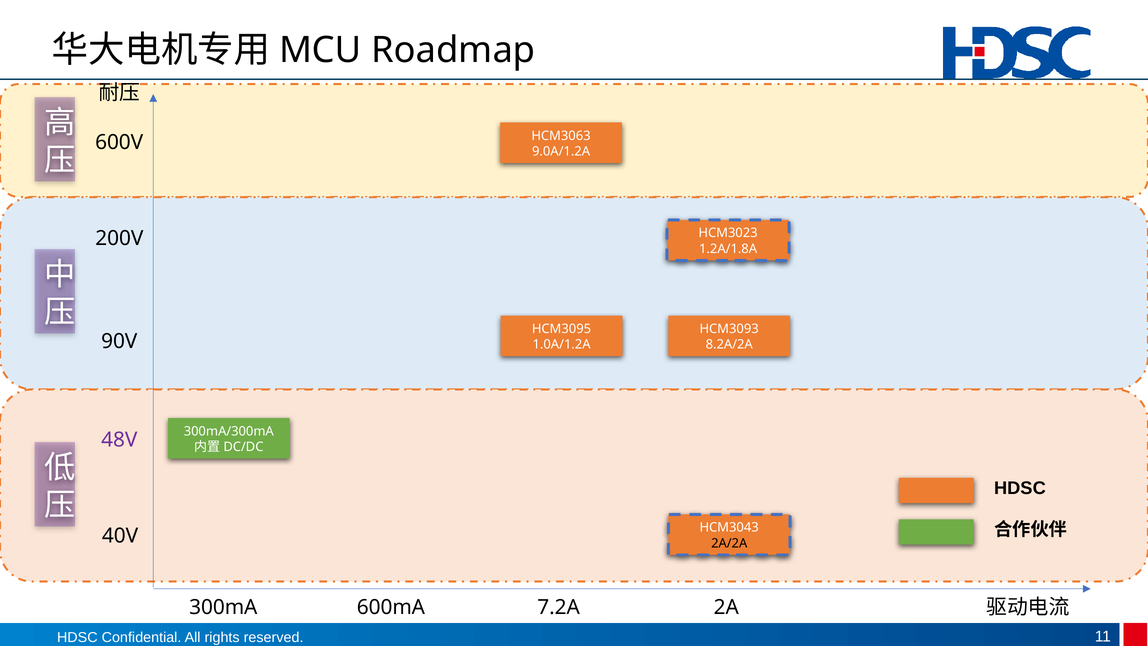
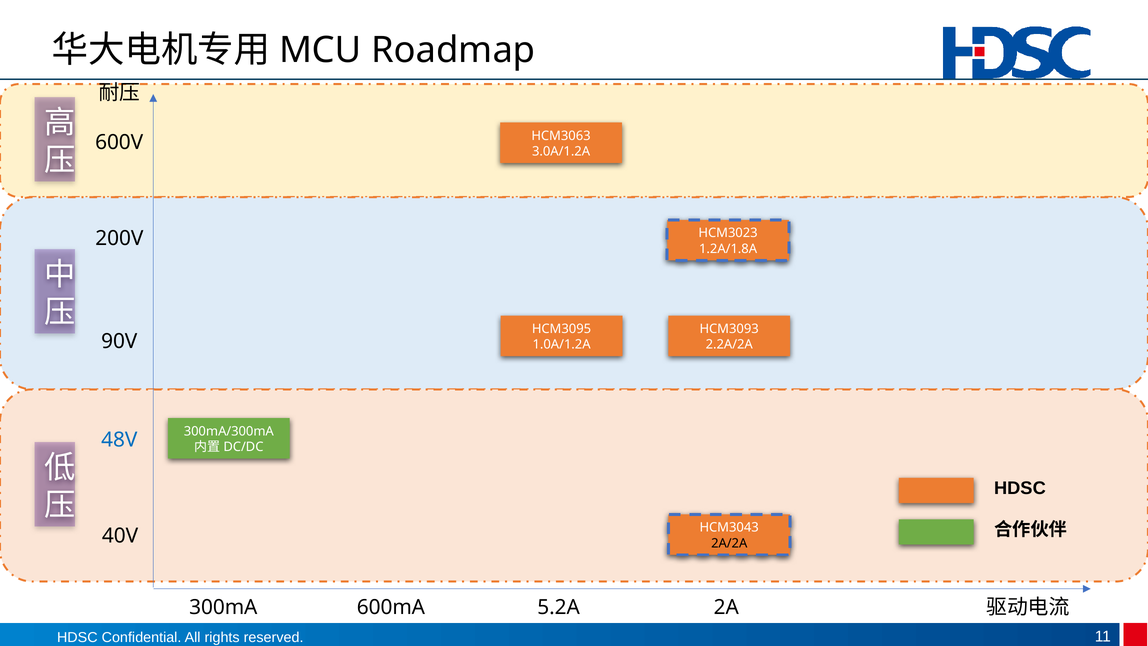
9.0A/1.2A: 9.0A/1.2A -> 3.0A/1.2A (561, 151)
8.2A/2A: 8.2A/2A -> 2.2A/2A (729, 345)
48V colour: purple -> blue (119, 440)
7.2A: 7.2A -> 5.2A (559, 607)
